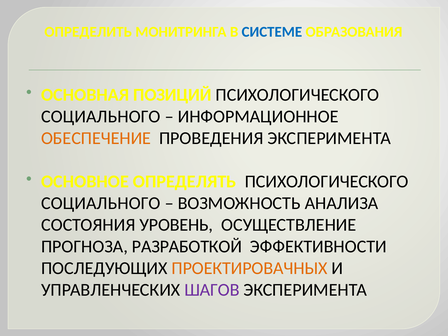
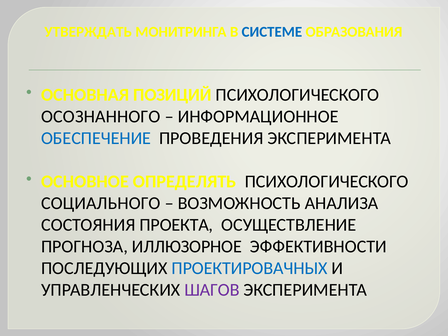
ОПРЕДЕЛИТЬ: ОПРЕДЕЛИТЬ -> УТВЕРЖДАТЬ (88, 32)
СОЦИАЛЬНОГО: СОЦИАЛЬНОГО -> ОСОЗНАННОГО (101, 117)
ОБЕСПЕЧЕНИЕ colour: orange -> blue (96, 138)
УРОВЕНЬ: УРОВЕНЬ -> ПРОЕКТА (176, 225)
РАЗРАБОТКОЙ: РАЗРАБОТКОЙ -> ИЛЛЮЗОРНОЕ (187, 247)
ПРОЕКТИРОВАЧНЫХ colour: orange -> blue (250, 268)
